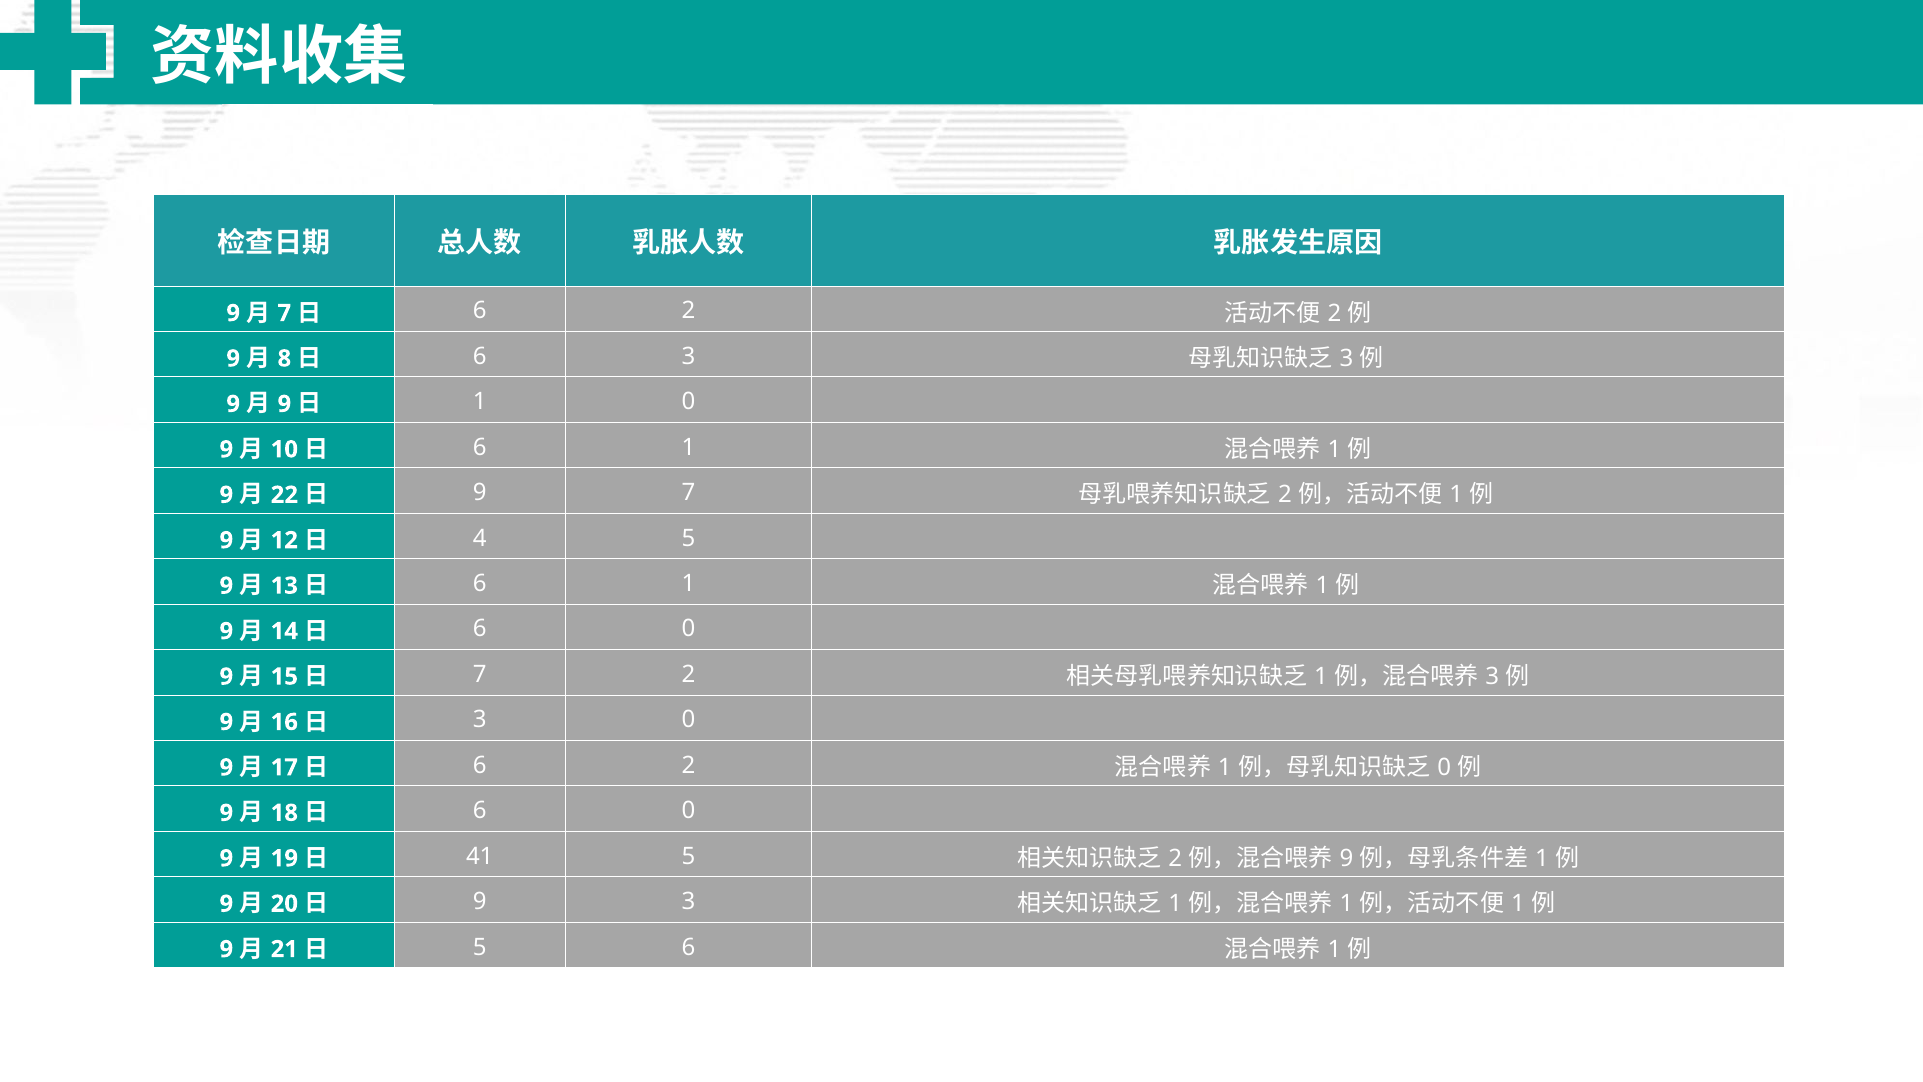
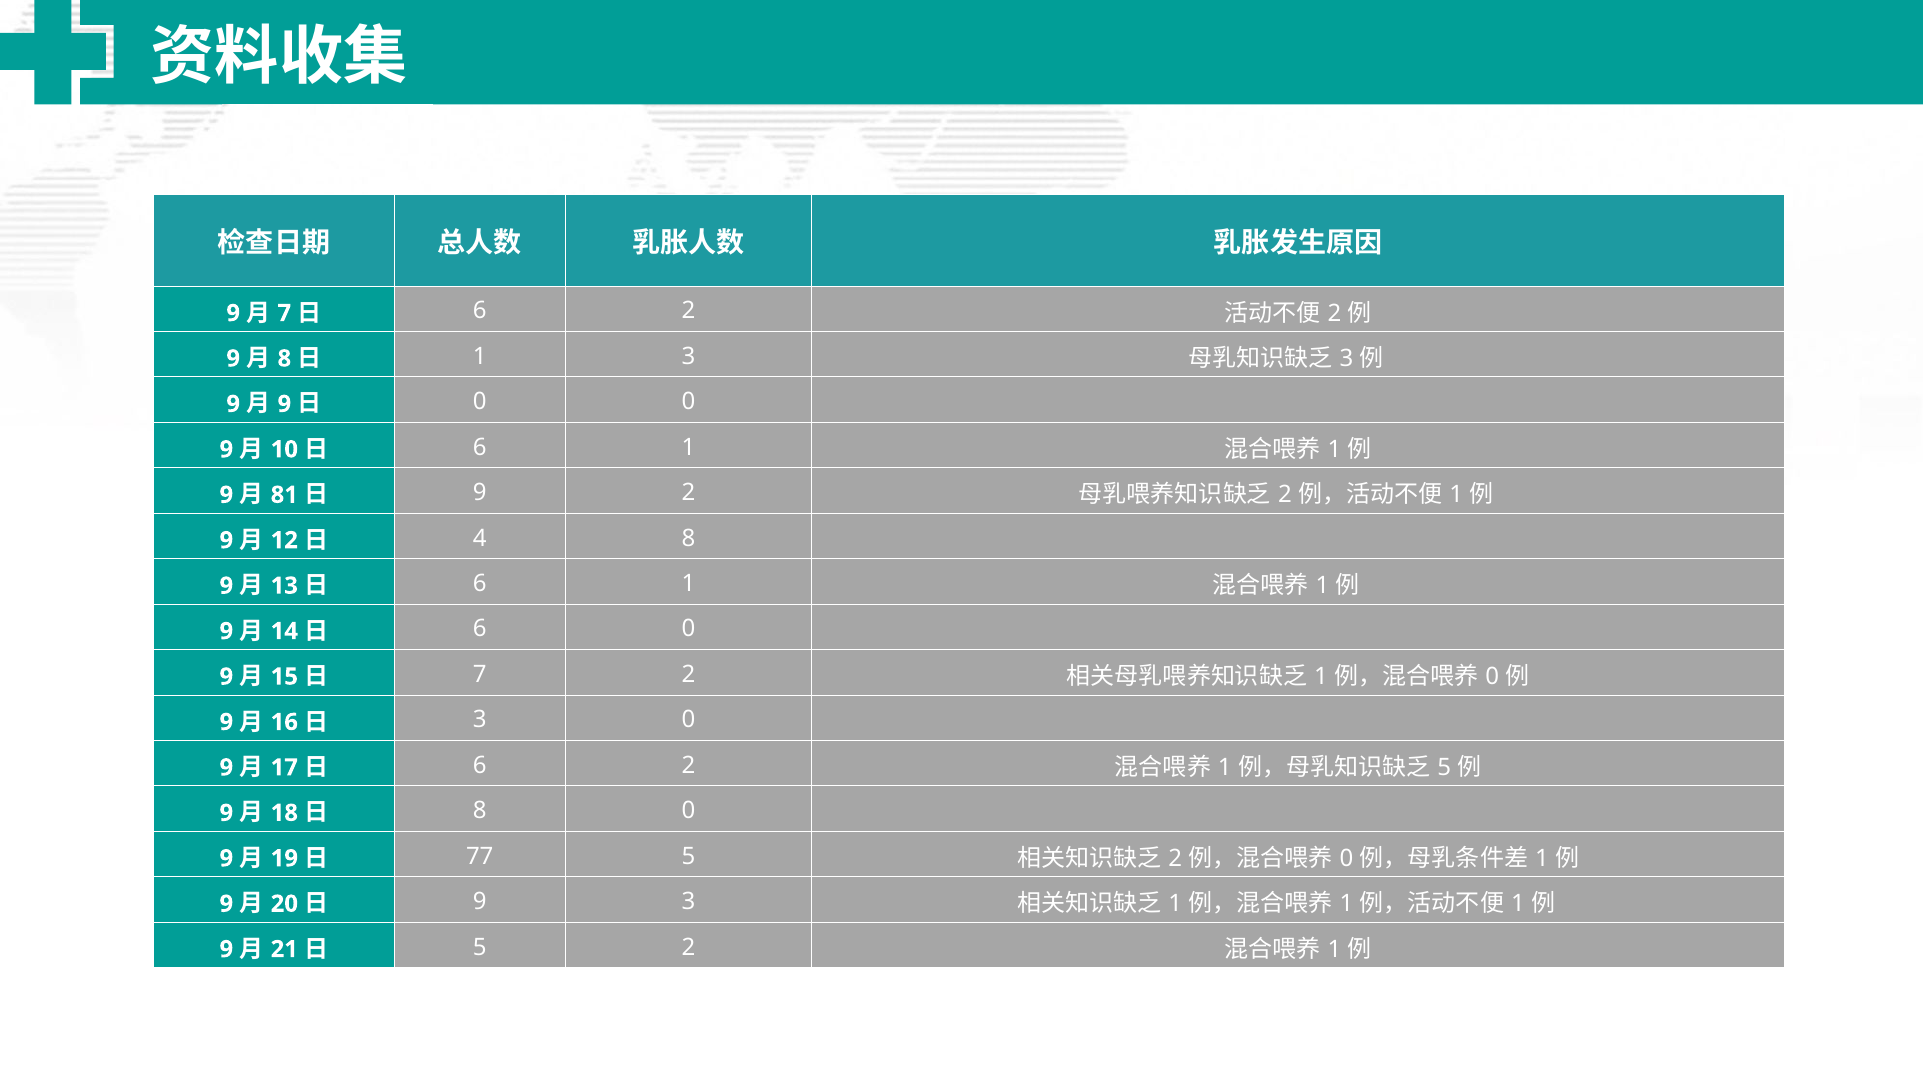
6: 6 -> 1 (480, 356)
1: 1 -> 0 (480, 402)
22: 22 -> 81 (284, 495)
9 7: 7 -> 2 (689, 493)
4 5: 5 -> 8 (689, 538)
3: 3 -> 0 (1492, 676)
0: 0 -> 5 (1444, 767)
6: 6 -> 8 (480, 811)
41: 41 -> 77 (480, 856)
9: 9 -> 0 (1347, 858)
5 6: 6 -> 2 (689, 947)
